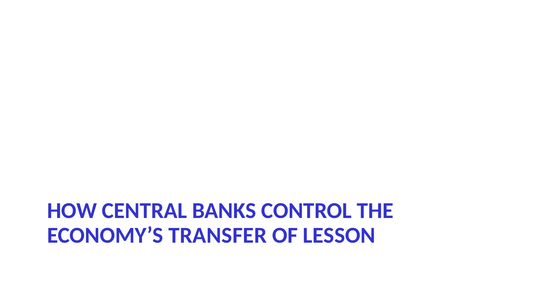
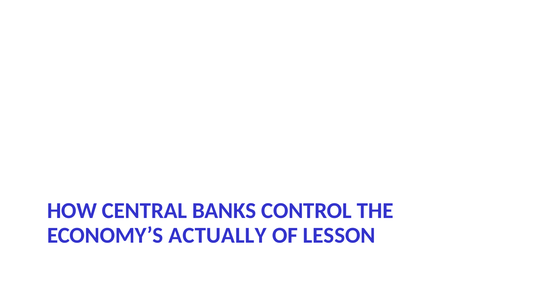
TRANSFER: TRANSFER -> ACTUALLY (218, 235)
